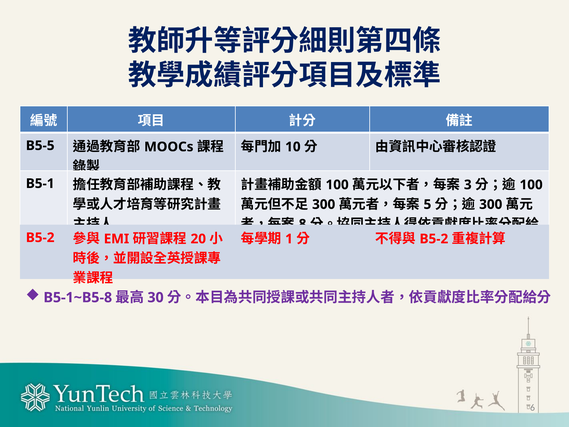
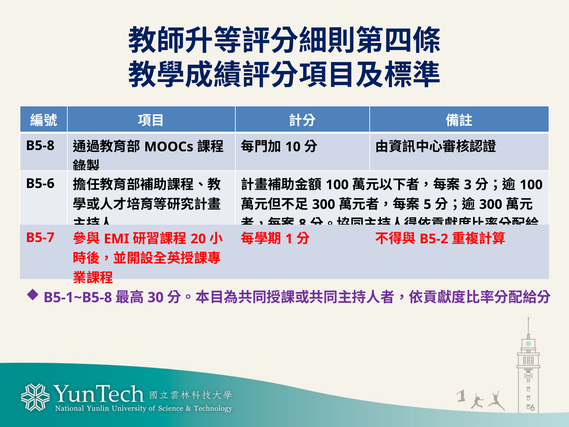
B5-5: B5-5 -> B5-8 (40, 145)
B5-1: B5-1 -> B5-6 (40, 183)
B5-2: B5-2 -> B5-7 (40, 237)
